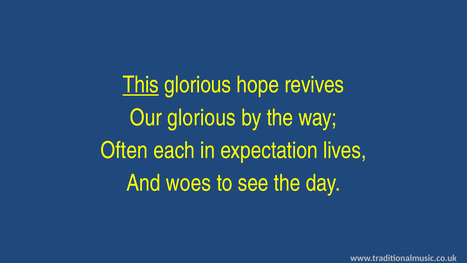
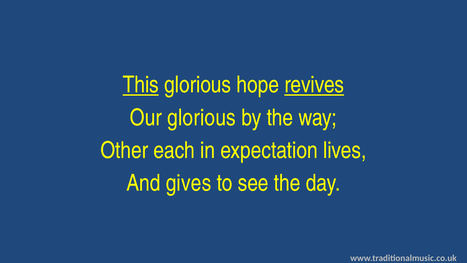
revives underline: none -> present (314, 85)
Often: Often -> Other (124, 150)
woes: woes -> gives (189, 183)
